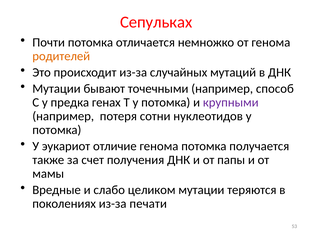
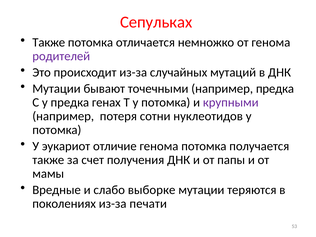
Почти: Почти -> Также (49, 42)
родителей colour: orange -> purple (61, 56)
например способ: способ -> предка (275, 89)
целиком: целиком -> выборке (152, 190)
